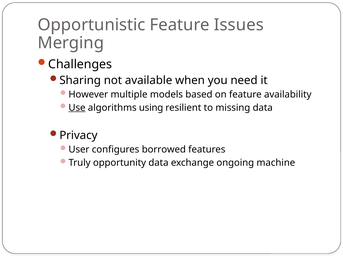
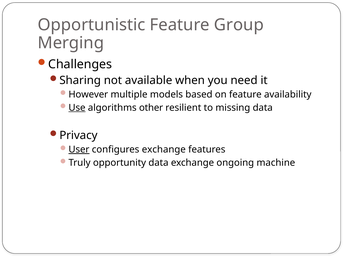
Issues: Issues -> Group (239, 25)
using: using -> other (151, 108)
User underline: none -> present (79, 150)
configures borrowed: borrowed -> exchange (164, 150)
